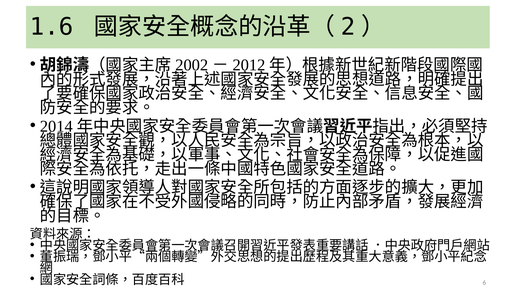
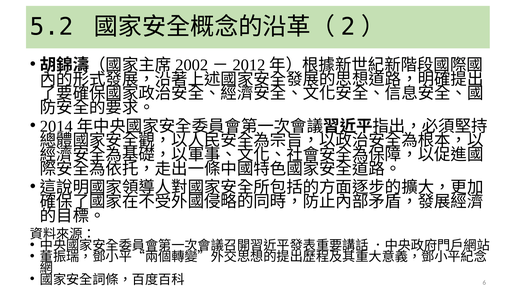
1.6: 1.6 -> 5.2 (52, 27)
